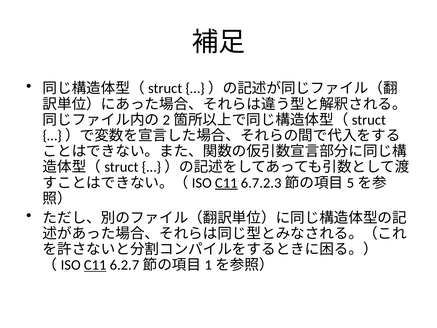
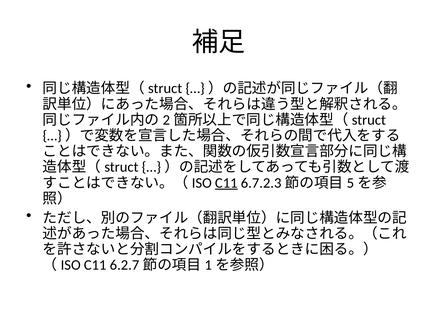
C11 underline: present -> none (95, 265)
